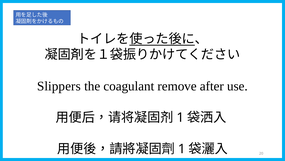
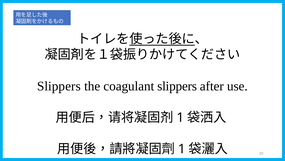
coagulant remove: remove -> slippers (177, 86)
